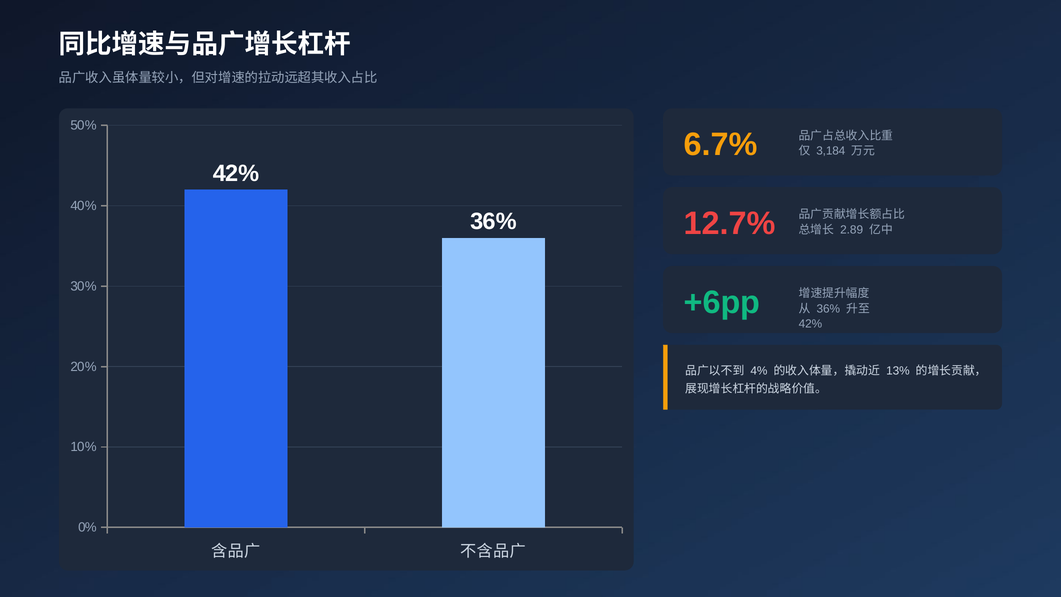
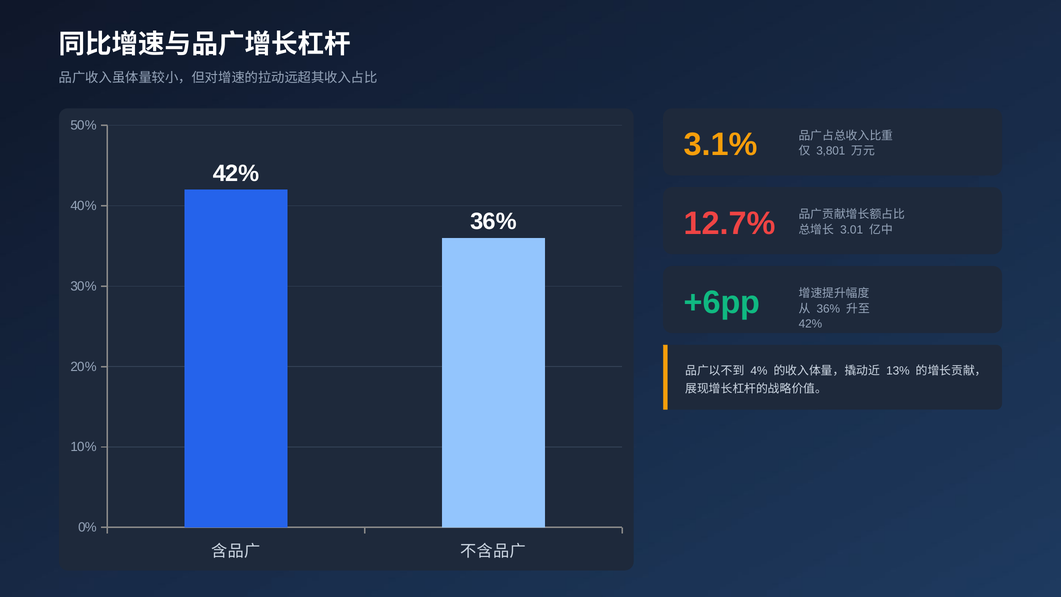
6.7%: 6.7% -> 3.1% (721, 145)
3,184: 3,184 -> 3,801 (831, 151)
2.89: 2.89 -> 3.01 (852, 230)
